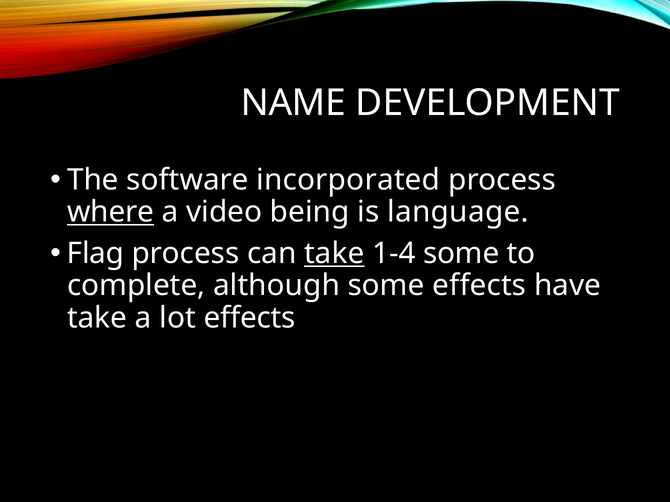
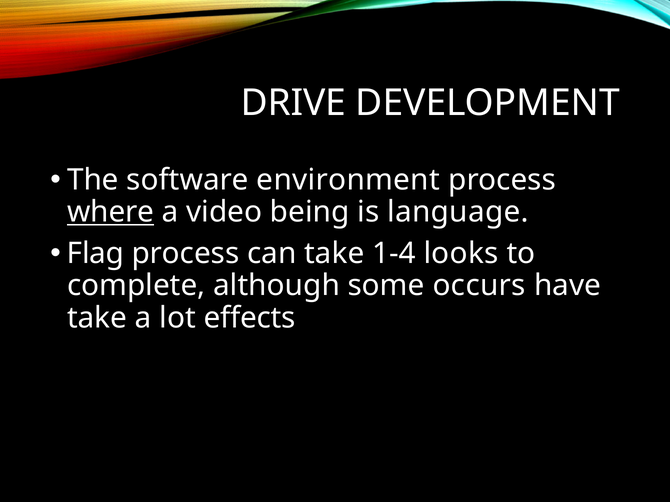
NAME: NAME -> DRIVE (293, 103)
incorporated: incorporated -> environment (348, 180)
take underline: present -> none (334, 254)
1-4 some: some -> looks (461, 254)
some effects: effects -> occurs (479, 286)
